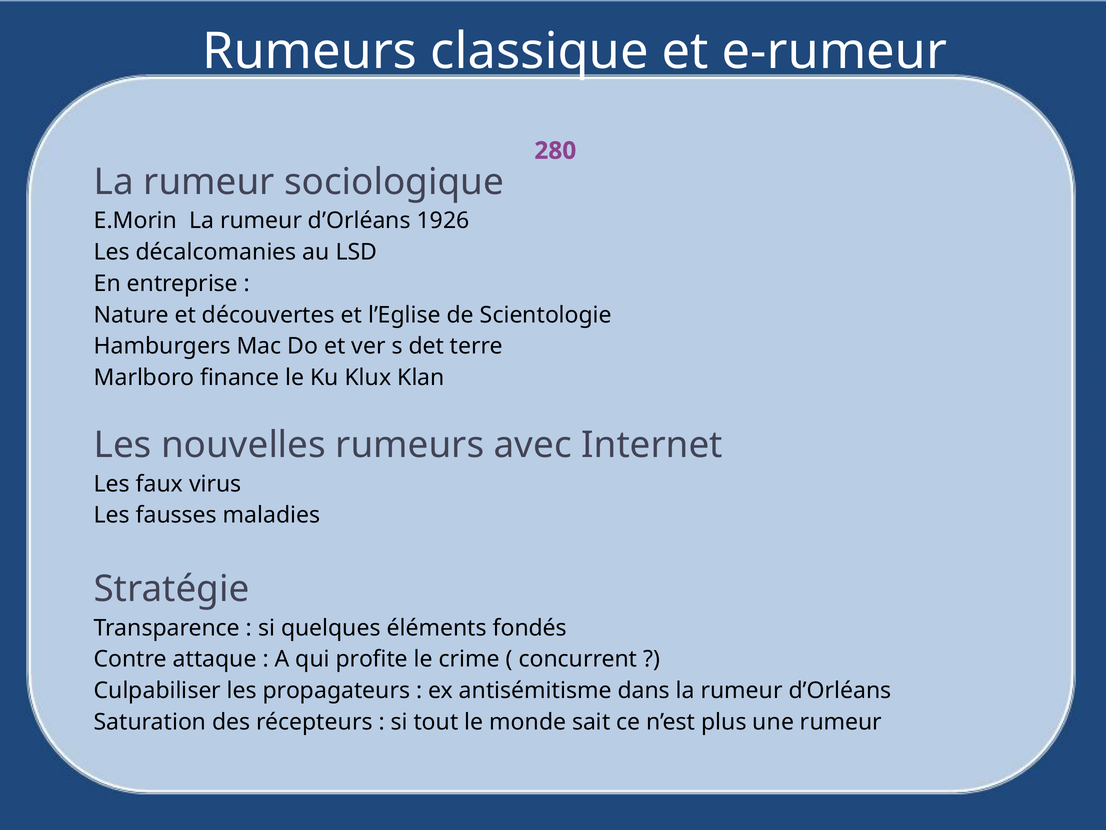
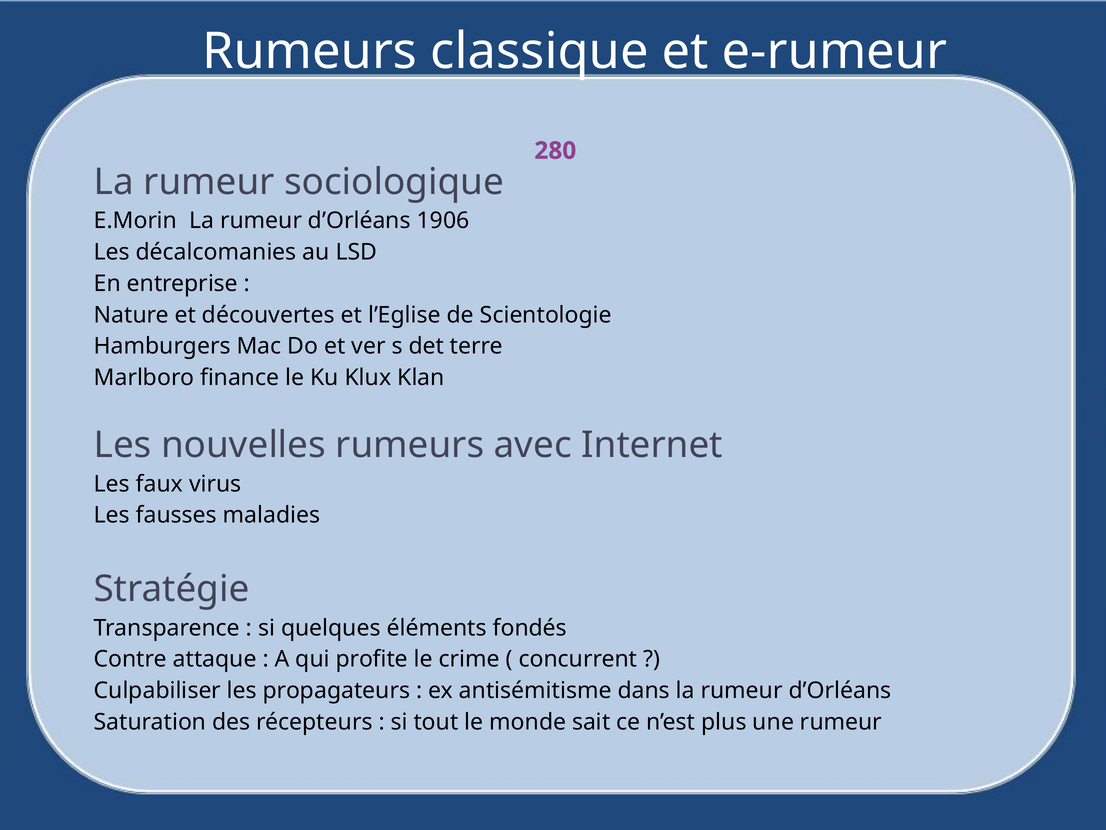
1926: 1926 -> 1906 (443, 221)
